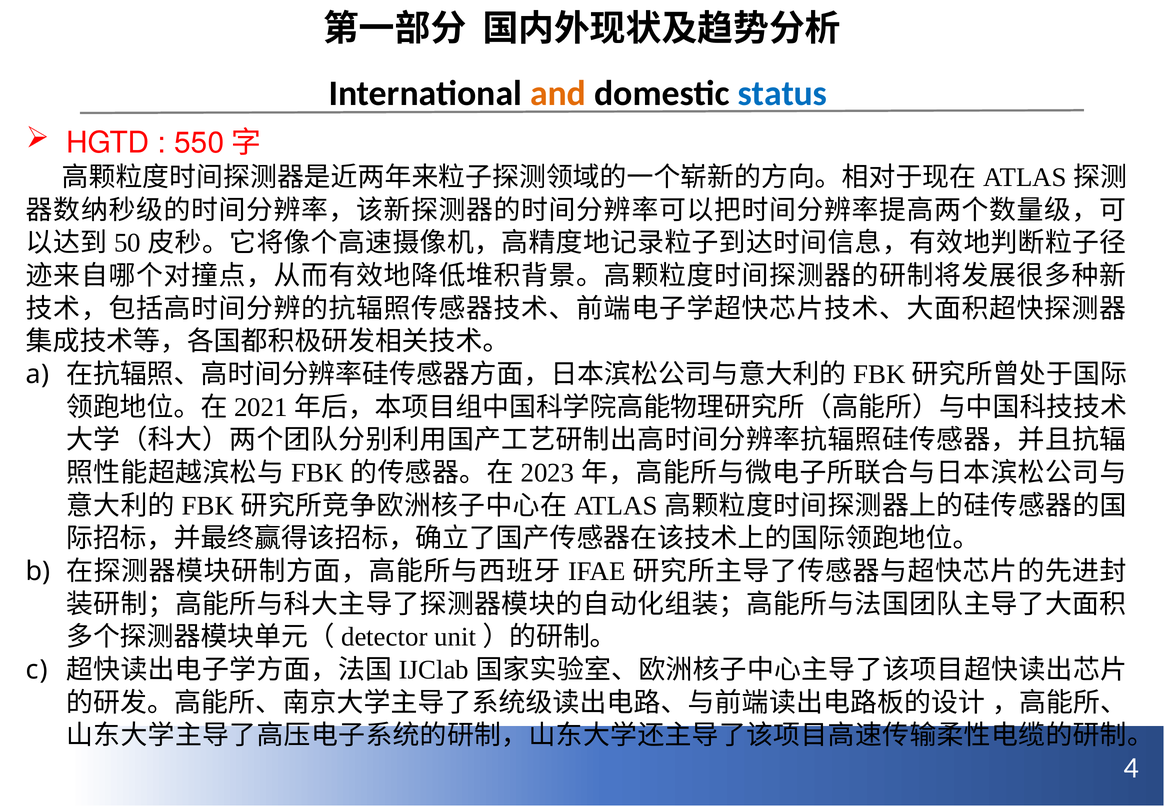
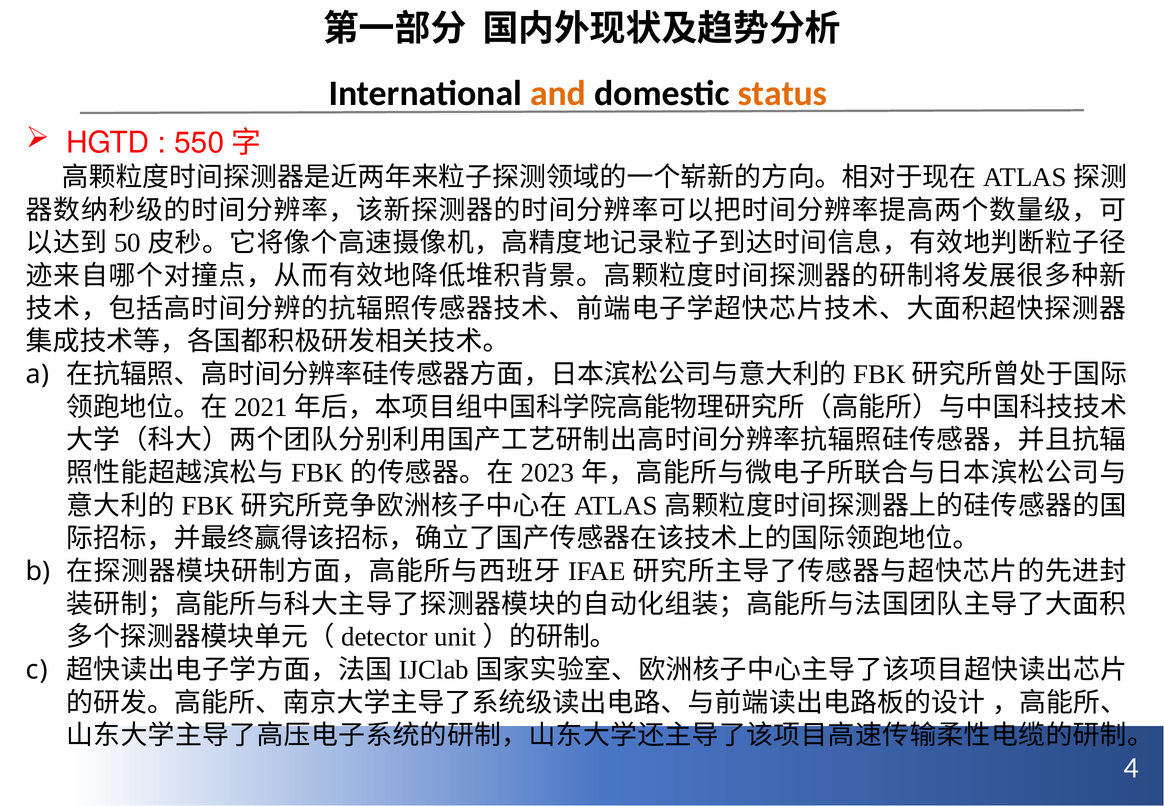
status colour: blue -> orange (783, 93)
